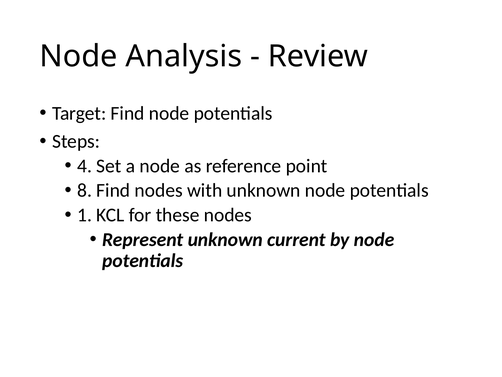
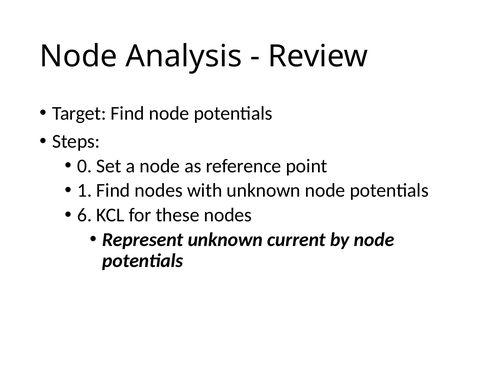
4: 4 -> 0 (85, 166)
8: 8 -> 1 (85, 190)
1: 1 -> 6 (85, 215)
